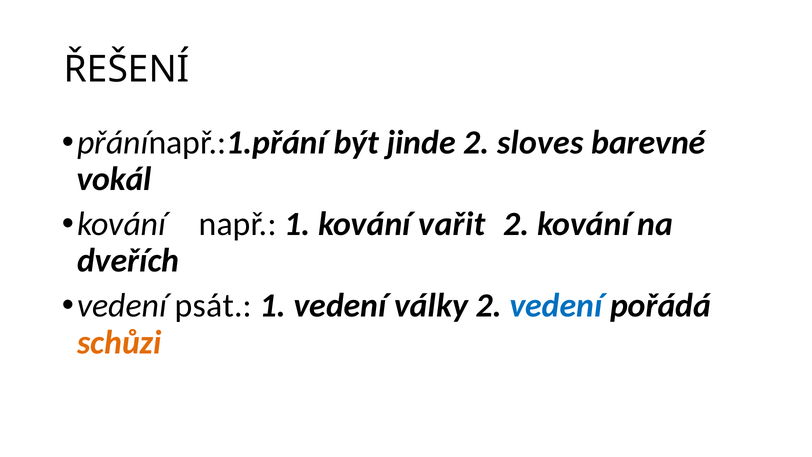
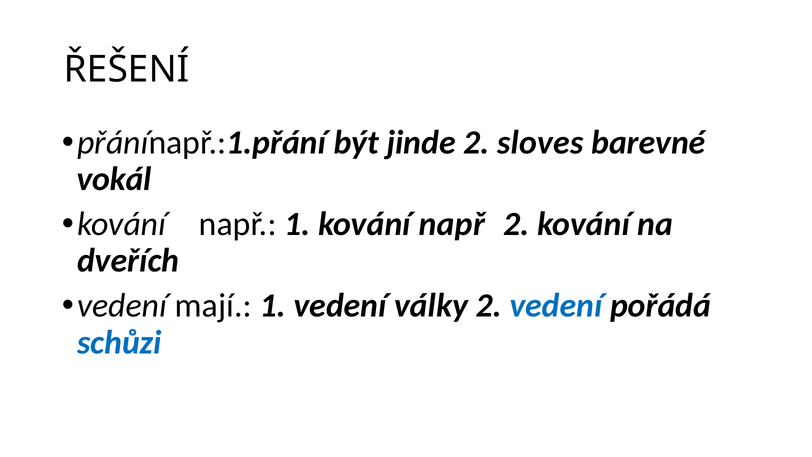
1 kování vařit: vařit -> např (452, 224)
psát: psát -> mají (213, 306)
schůzi colour: orange -> blue (119, 342)
